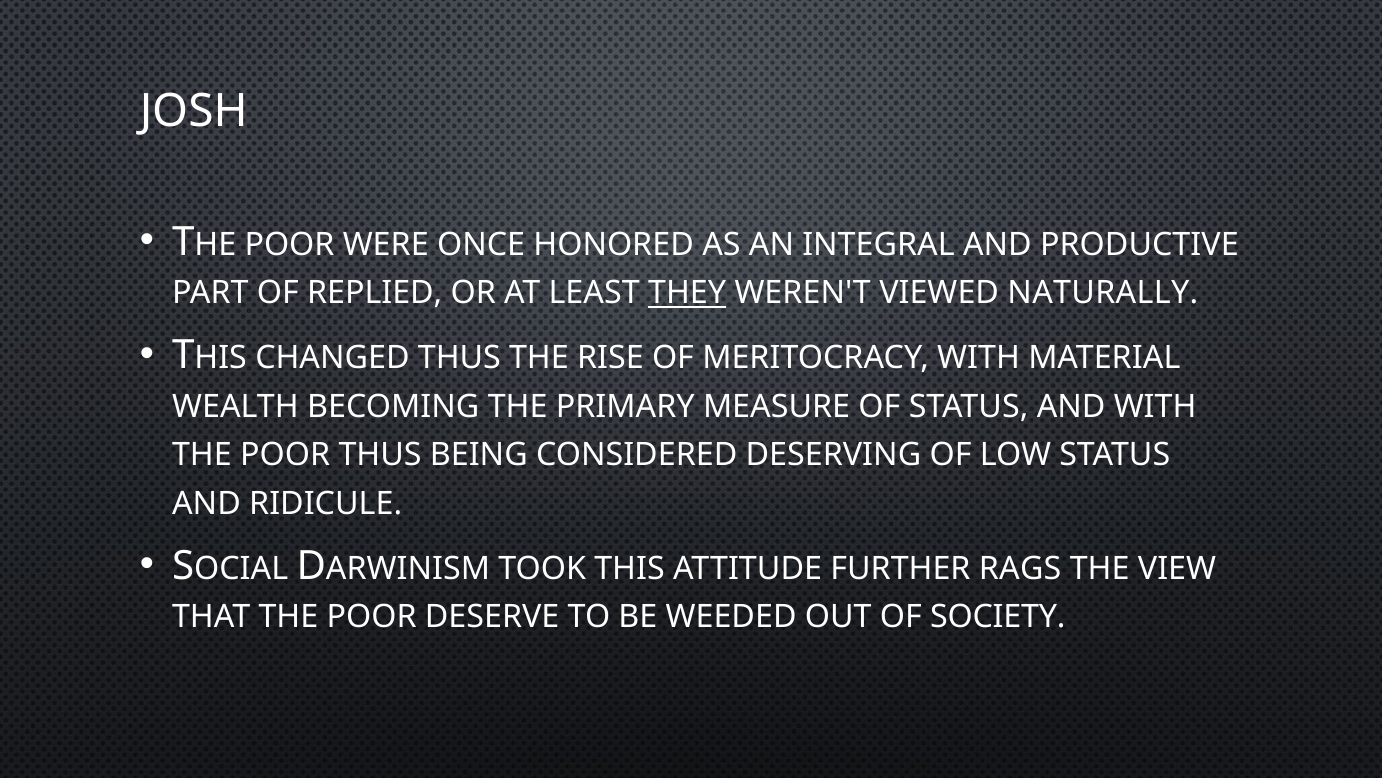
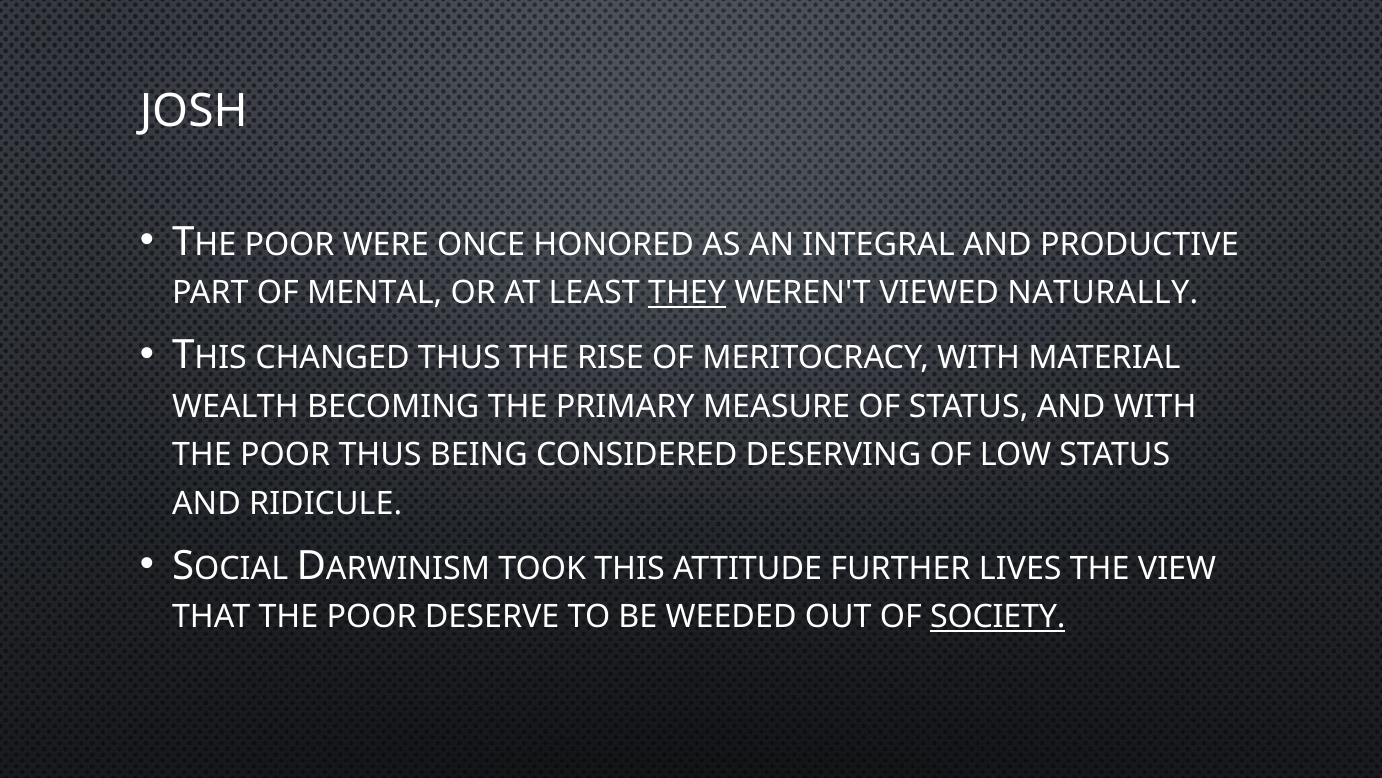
REPLIED: REPLIED -> MENTAL (375, 293)
RAGS: RAGS -> LIVES (1020, 568)
SOCIETY underline: none -> present (998, 616)
